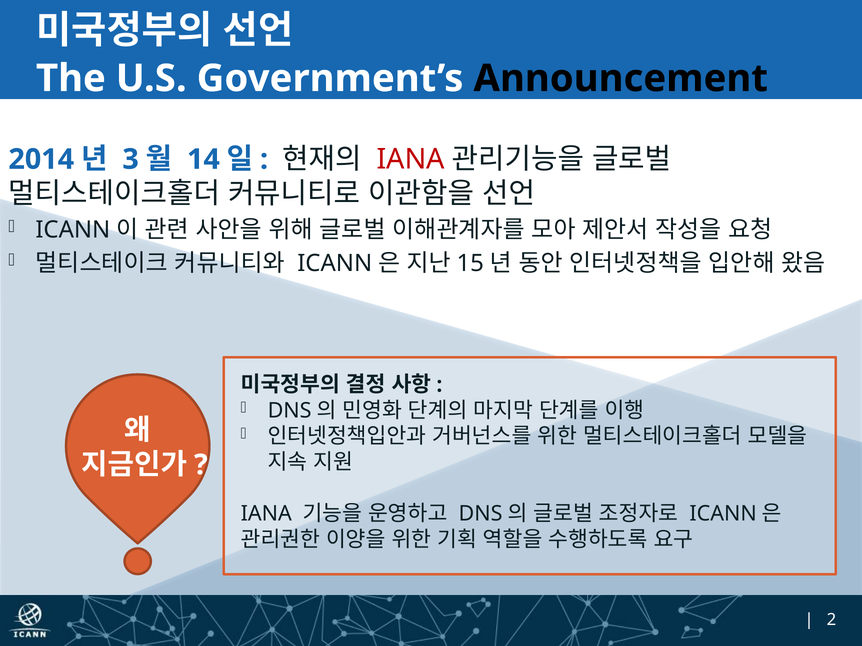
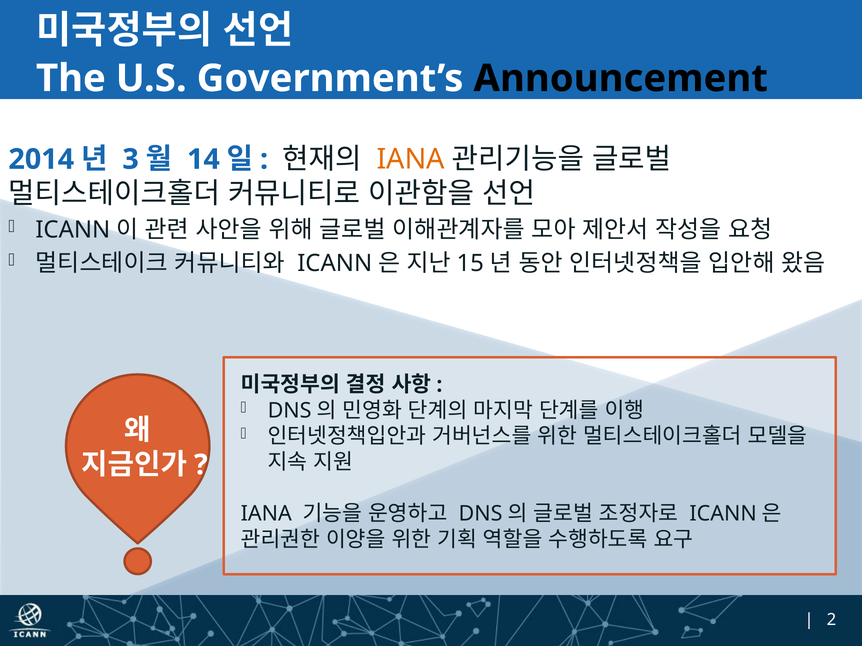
IANA colour: red -> orange (411, 159)
